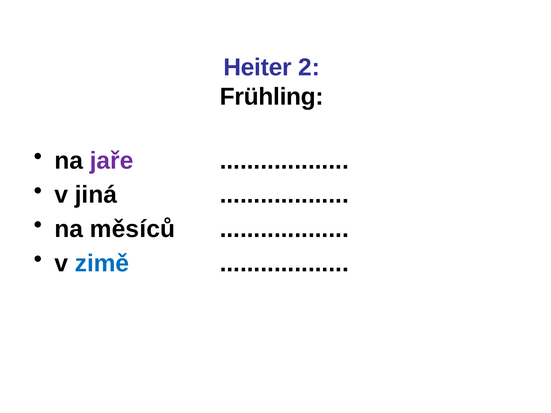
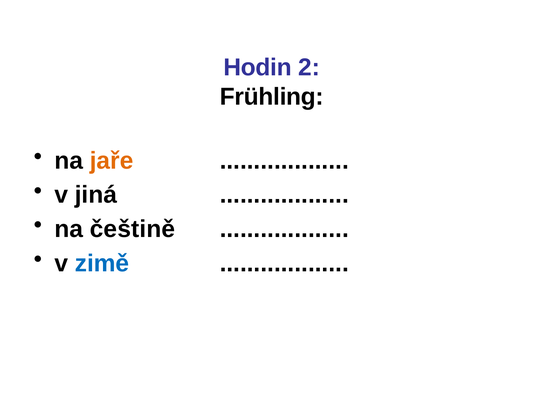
Heiter: Heiter -> Hodin (258, 68)
jaře colour: purple -> orange (112, 161)
měsíců: měsíců -> češtině (132, 229)
